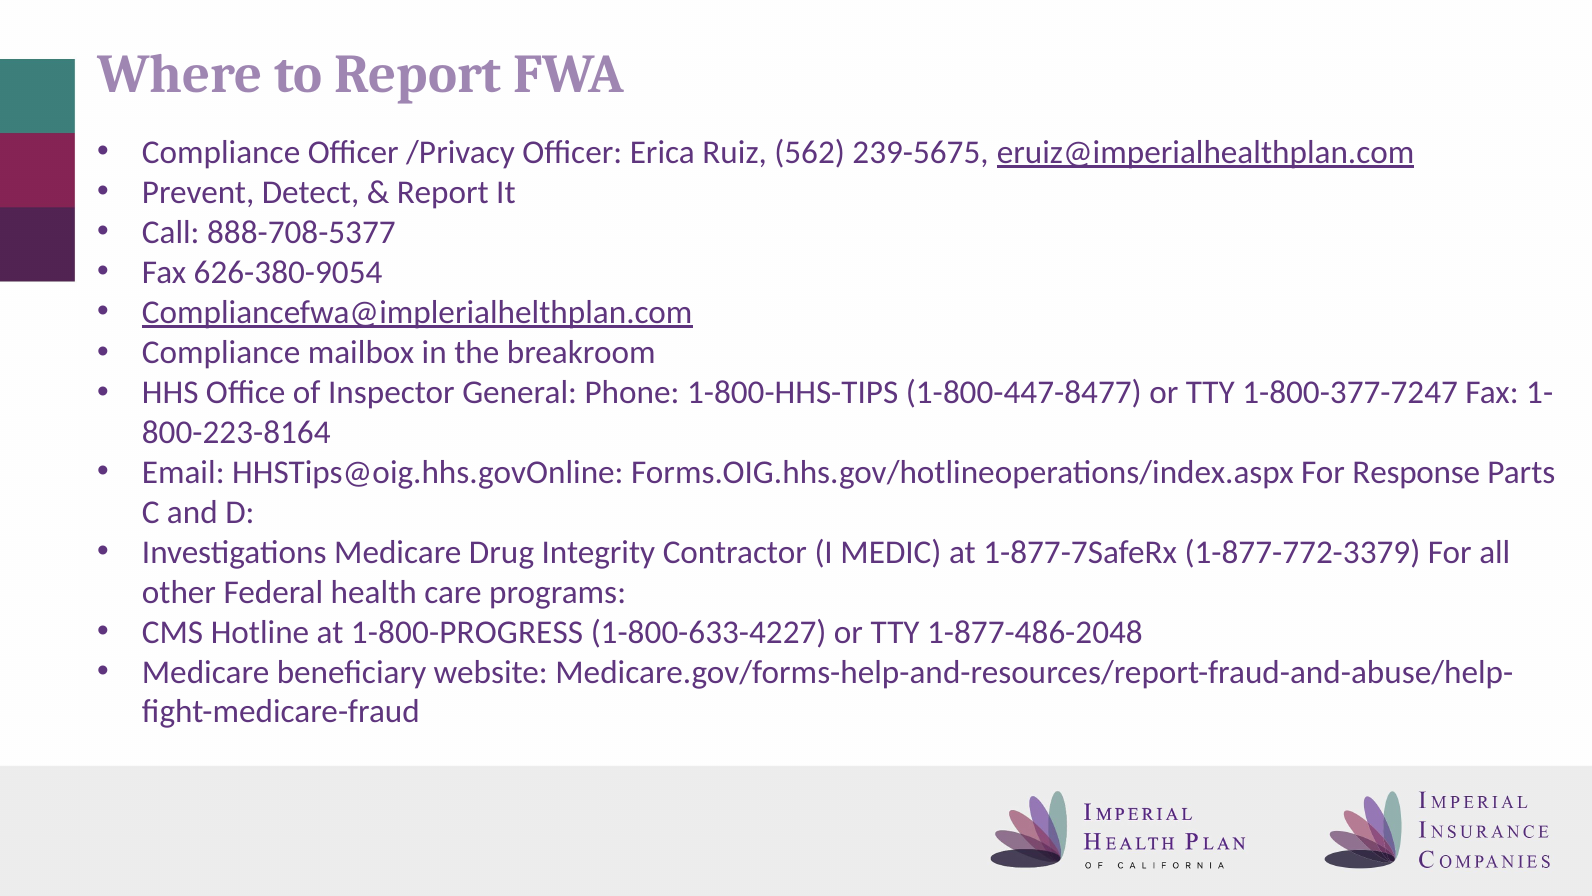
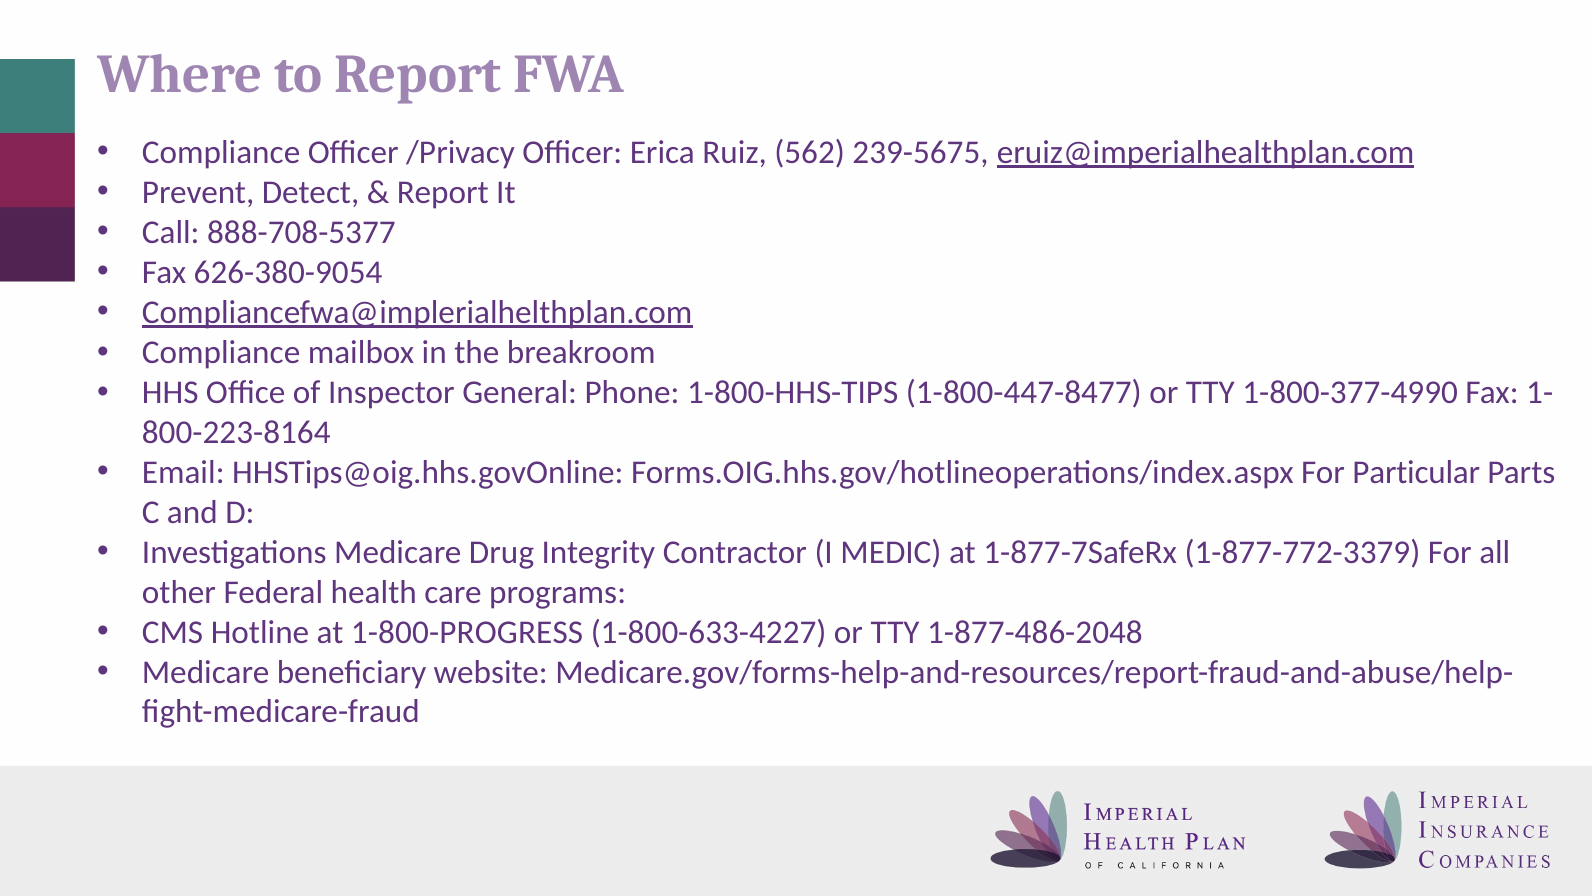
1-800-377-7247: 1-800-377-7247 -> 1-800-377-4990 (1350, 393)
Response: Response -> Particular (1416, 472)
